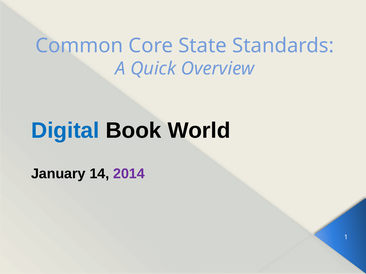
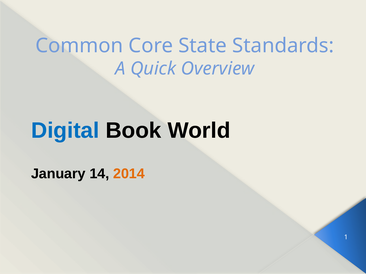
2014 colour: purple -> orange (129, 174)
